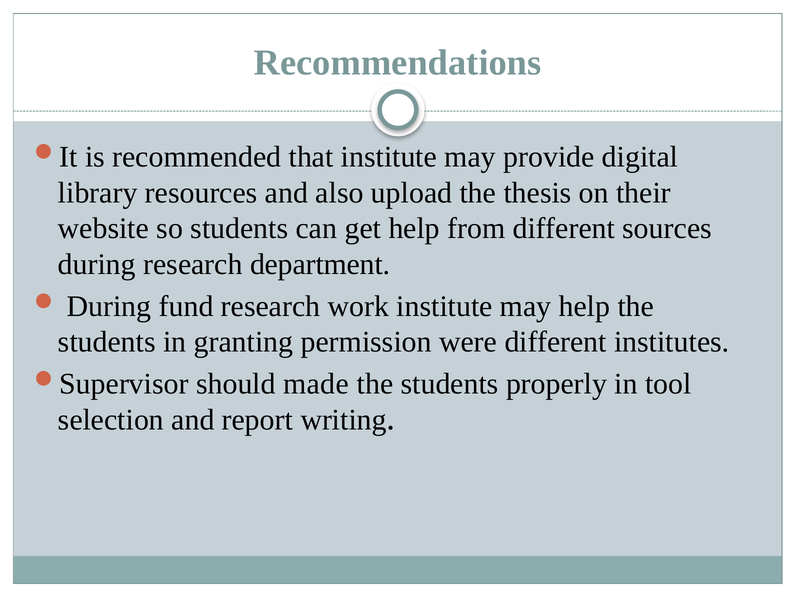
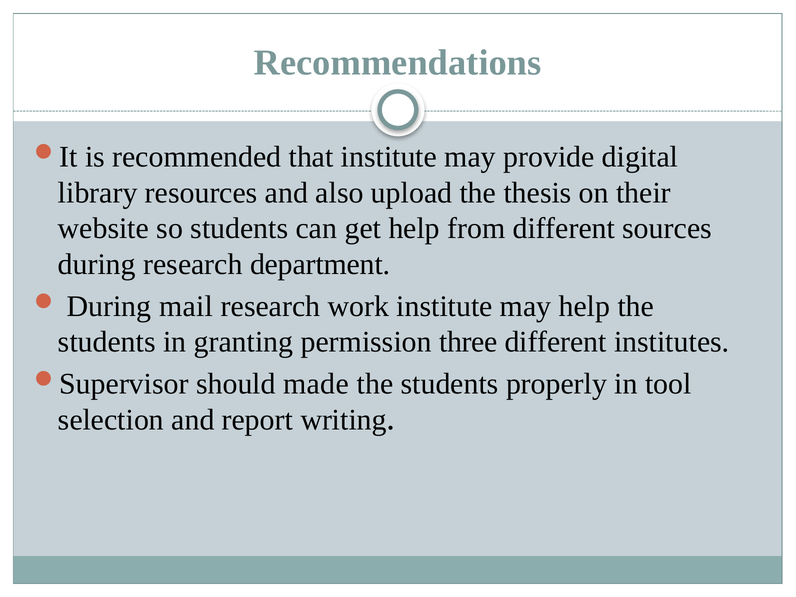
fund: fund -> mail (186, 306)
were: were -> three (468, 342)
